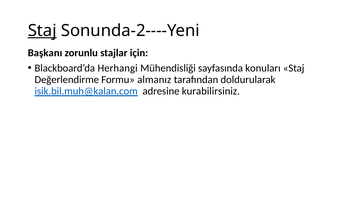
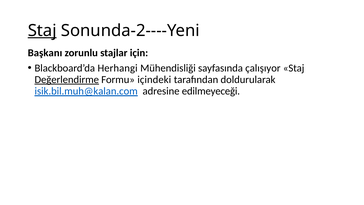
konuları: konuları -> çalışıyor (263, 68)
Değerlendirme underline: none -> present (67, 79)
almanız: almanız -> içindeki (154, 79)
kurabilirsiniz: kurabilirsiniz -> edilmeyeceği (211, 91)
